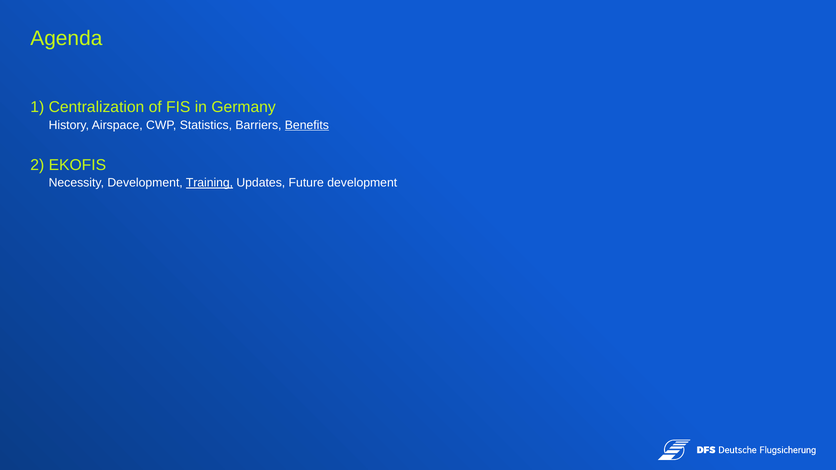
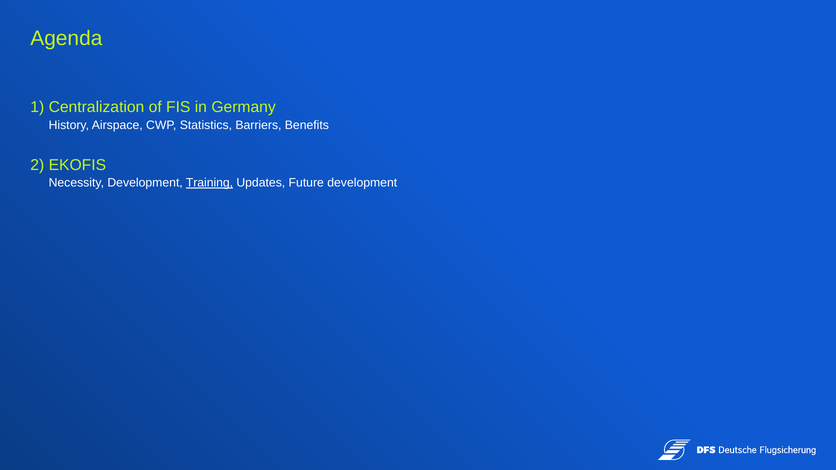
Benefits underline: present -> none (307, 125)
